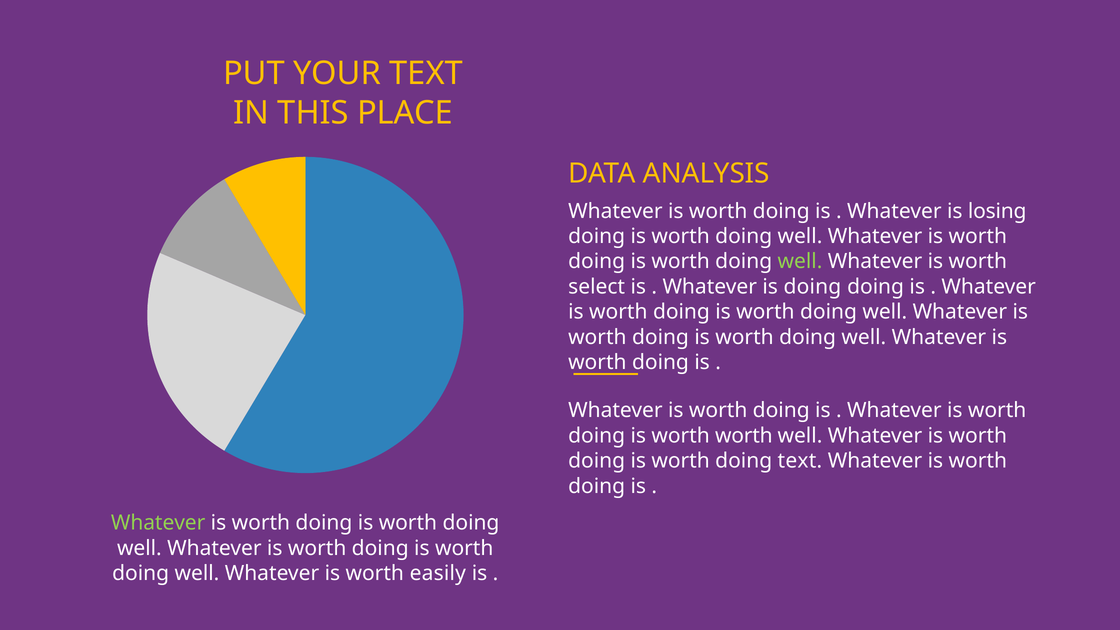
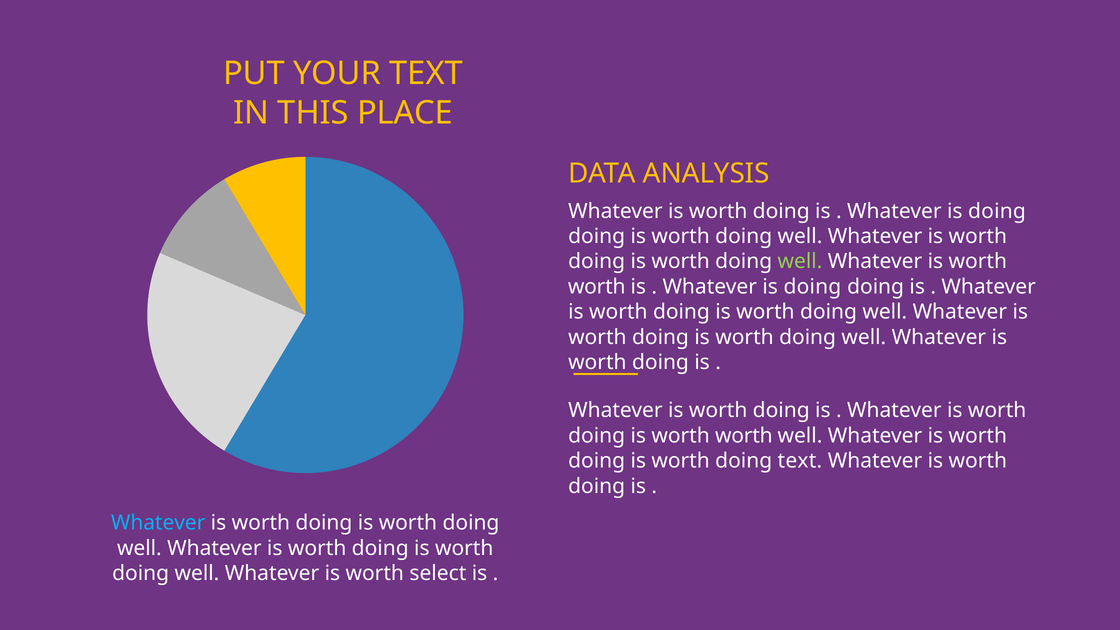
losing: losing -> doing (997, 211)
select: select -> worth (597, 287)
Whatever colour: light green -> light blue (158, 523)
easily: easily -> select (438, 573)
